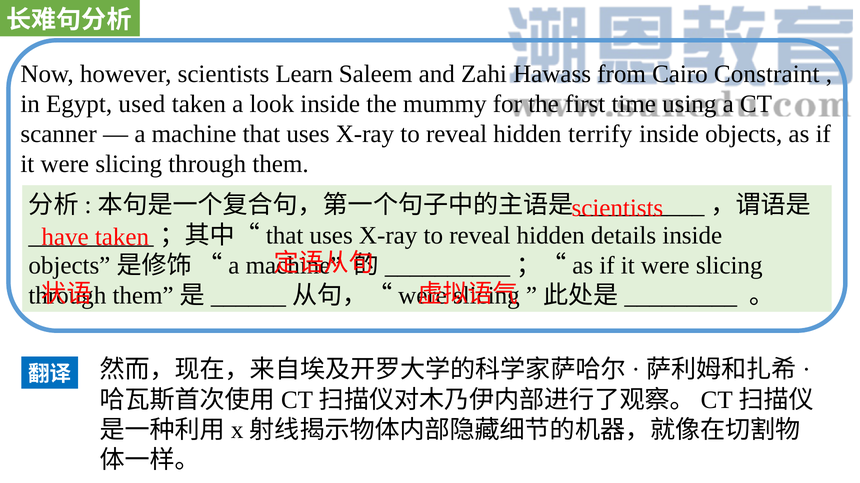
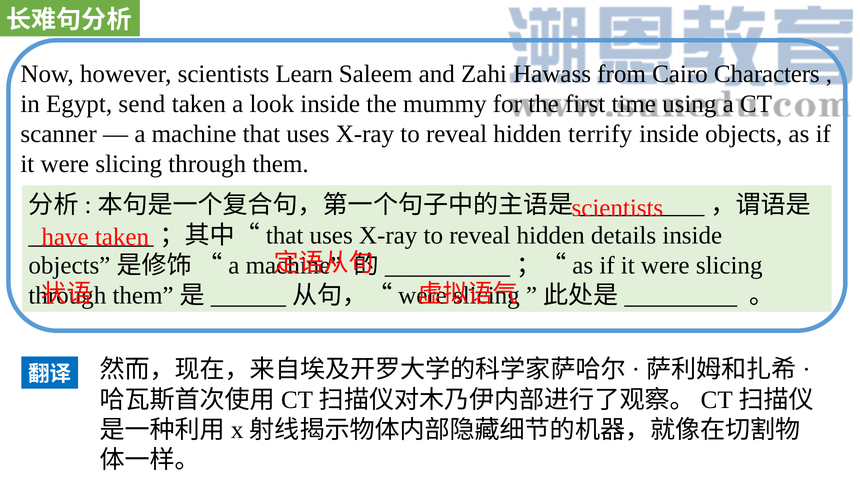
Constraint: Constraint -> Characters (767, 74)
used: used -> send (142, 104)
